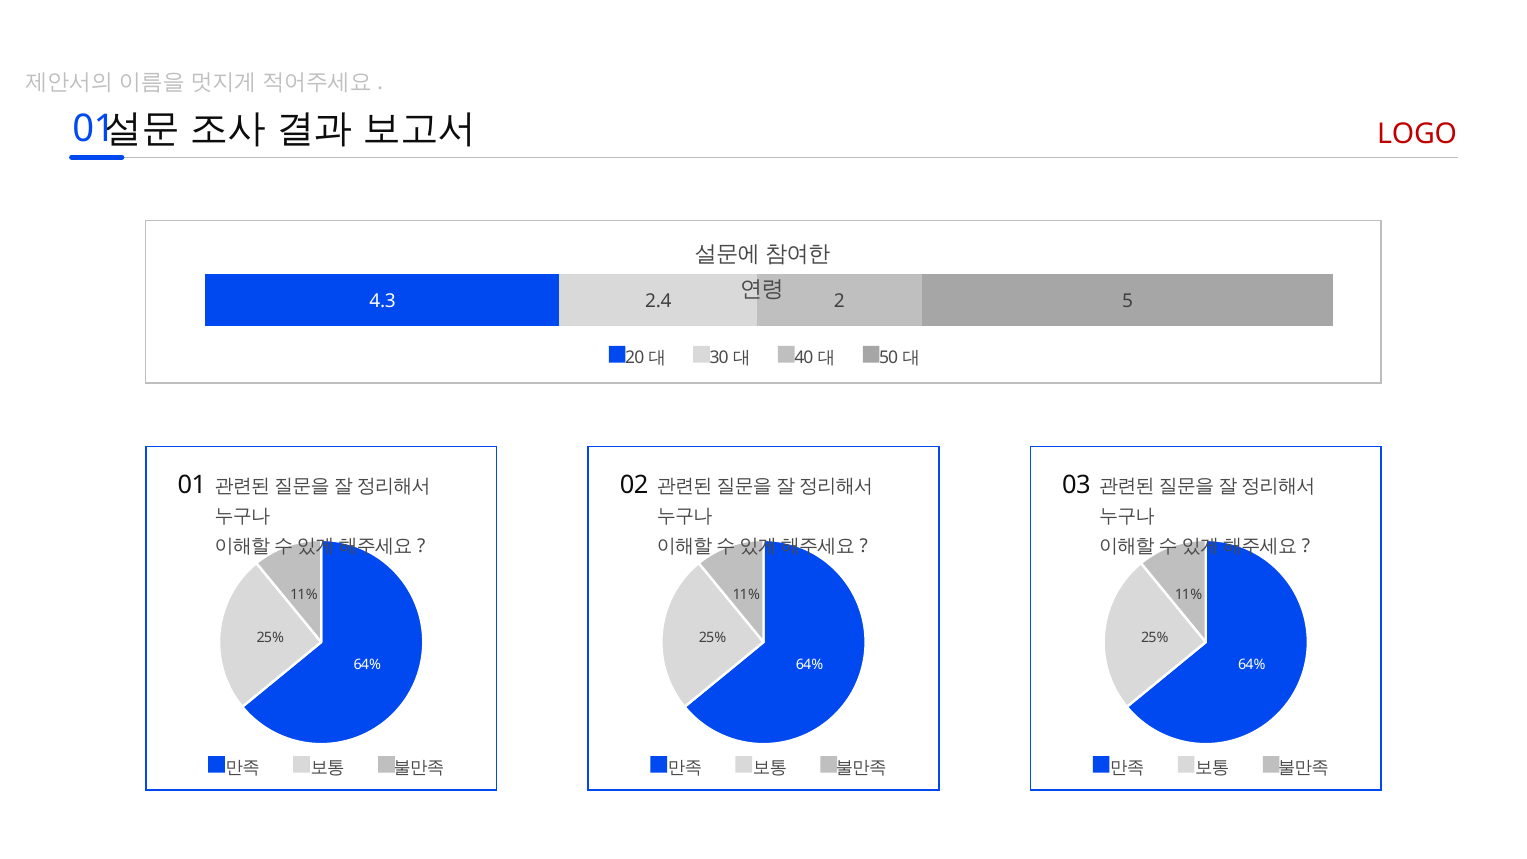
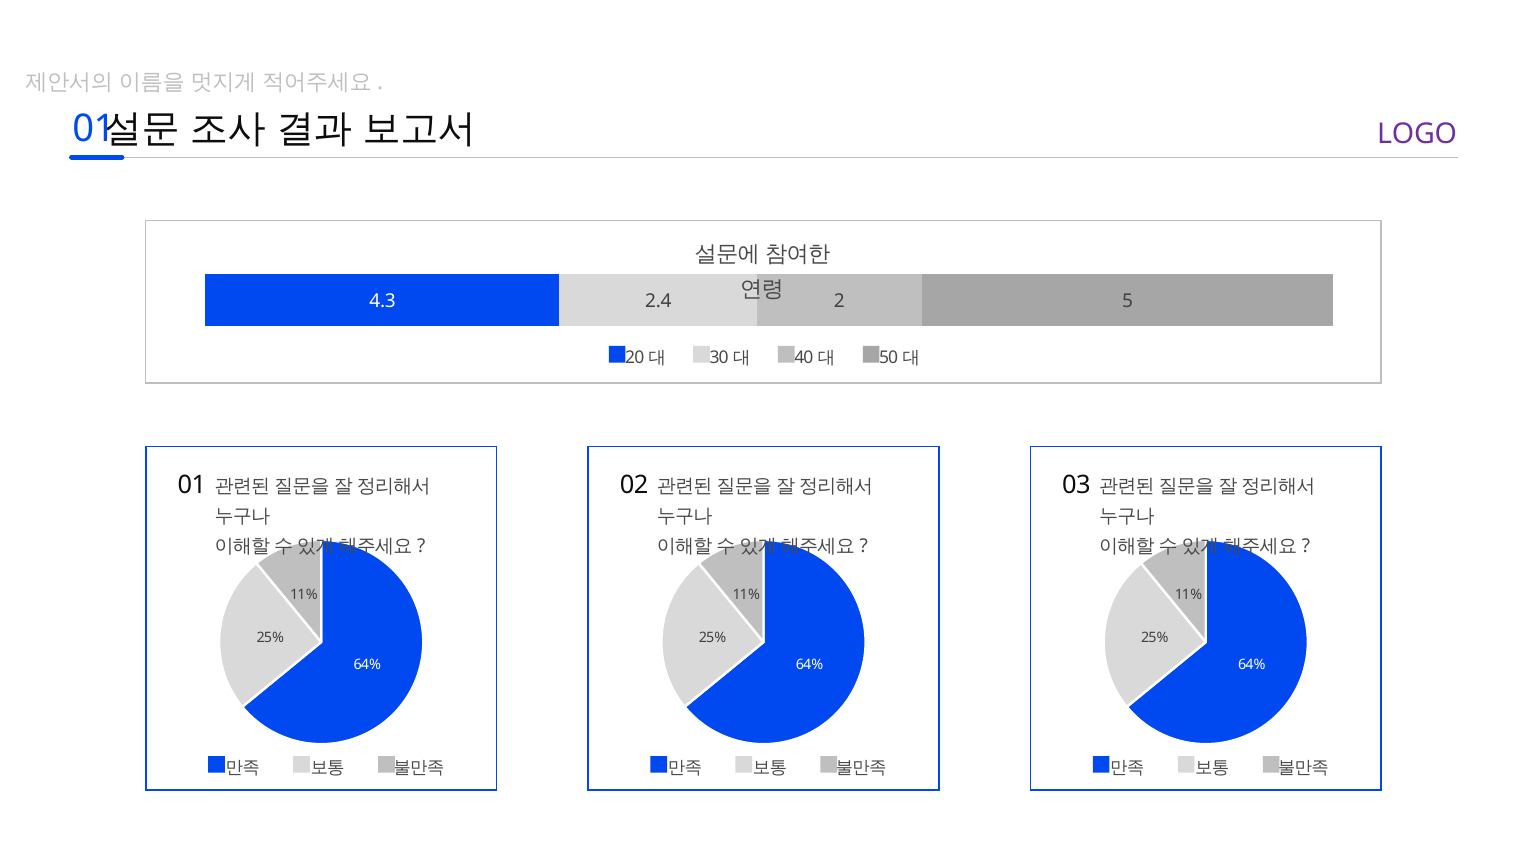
LOGO colour: red -> purple (1417, 134)
